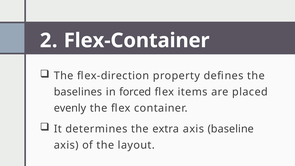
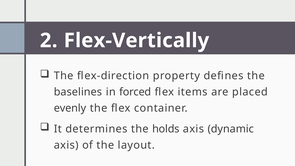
Flex-Container: Flex-Container -> Flex-Vertically (136, 41)
extra: extra -> holds (166, 129)
baseline: baseline -> dynamic (231, 129)
